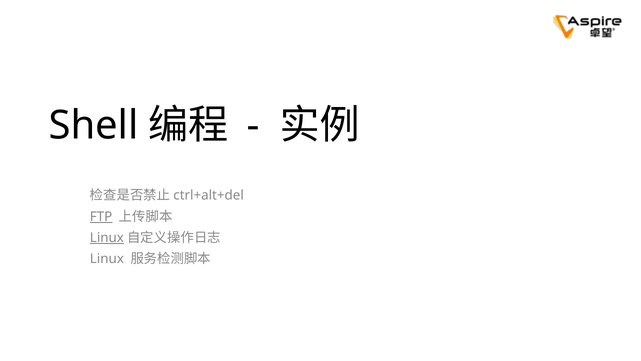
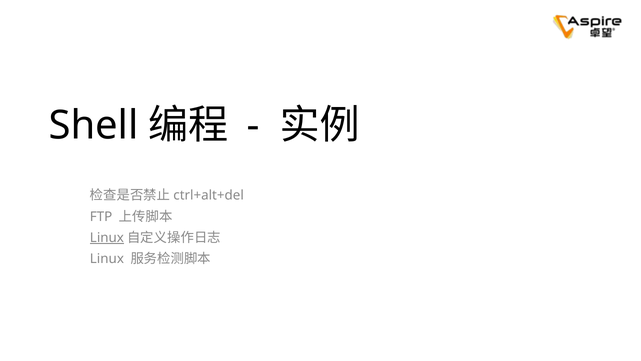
FTP underline: present -> none (101, 216)
